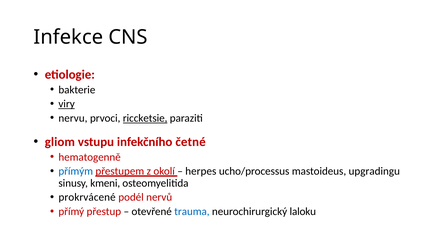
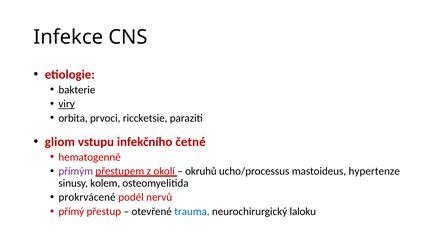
nervu: nervu -> orbita (73, 118)
riccketsie underline: present -> none (145, 118)
přímým colour: blue -> purple (76, 171)
herpes: herpes -> okruhů (201, 171)
upgradingu: upgradingu -> hypertenze (374, 171)
kmeni: kmeni -> kolem (105, 183)
